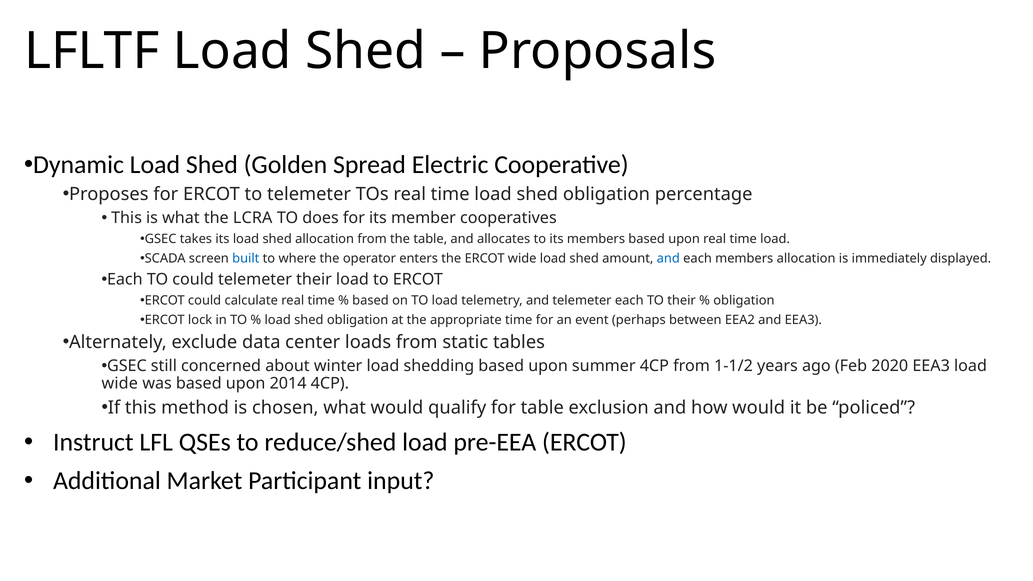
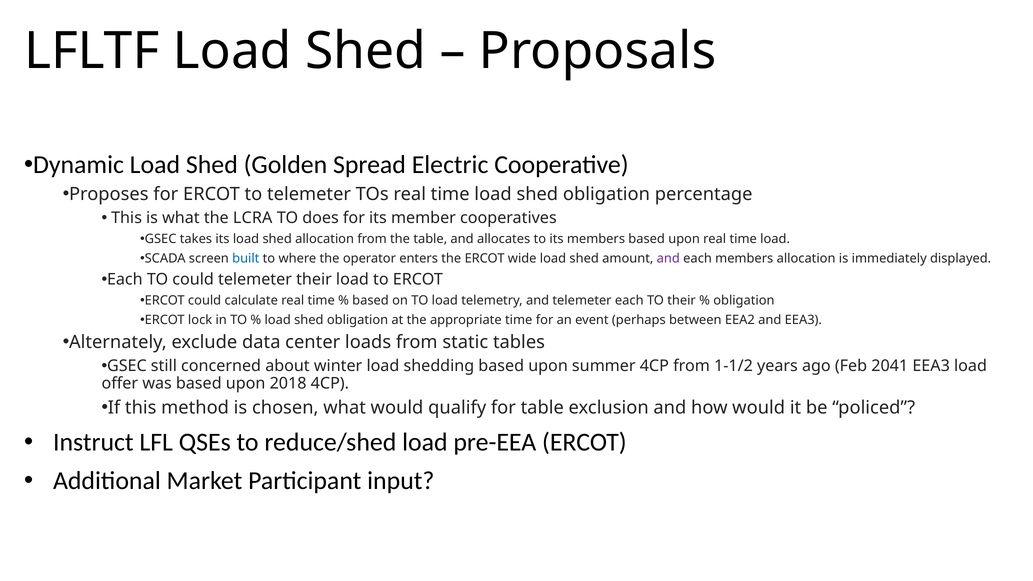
and colour: blue -> purple (668, 259)
2020: 2020 -> 2041 (890, 366)
wide: wide -> offer (120, 384)
2014: 2014 -> 2018 (288, 384)
